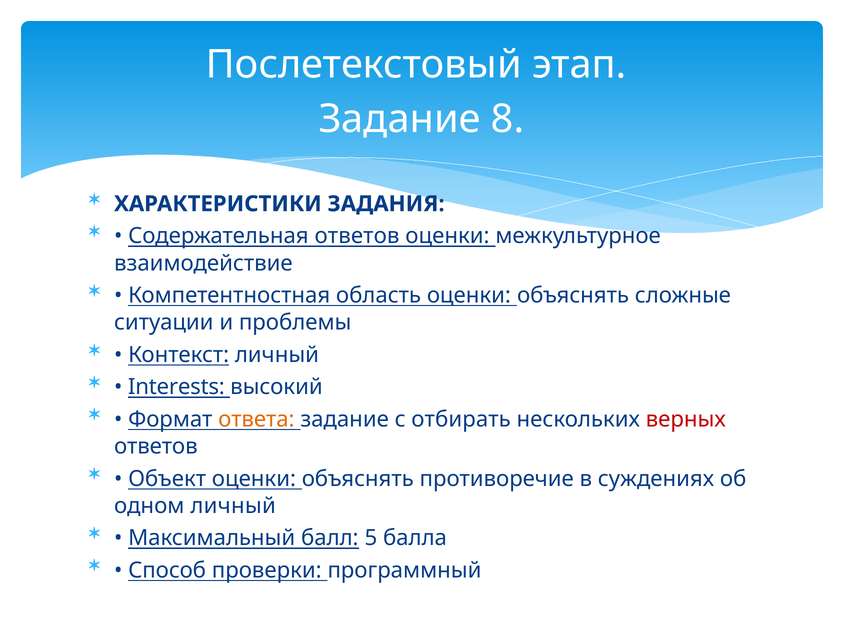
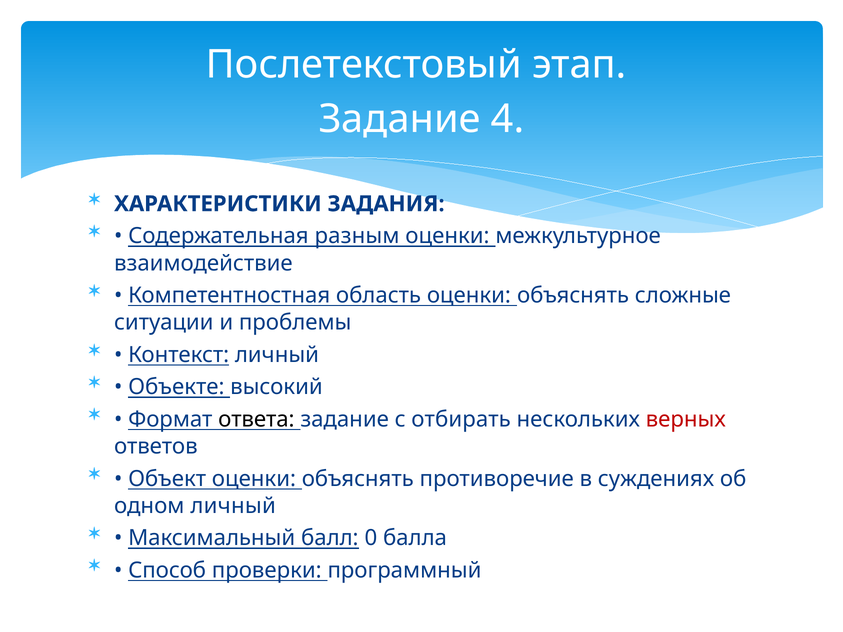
8: 8 -> 4 (508, 119)
Содержательная ответов: ответов -> разным (357, 236)
Interests: Interests -> Объекте (176, 387)
ответа colour: orange -> black (256, 419)
5: 5 -> 0 (371, 538)
